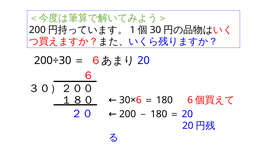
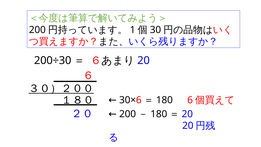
３０）２００ underline: none -> present (61, 88)
